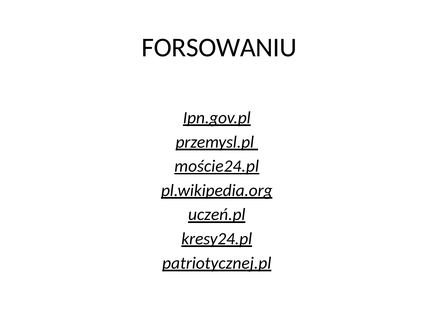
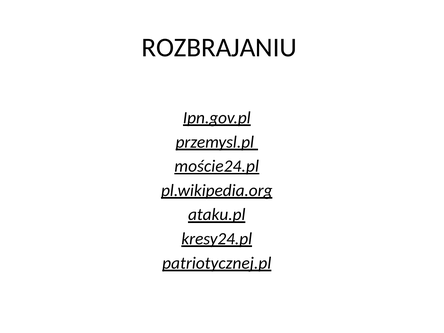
FORSOWANIU: FORSOWANIU -> ROZBRAJANIU (219, 48)
uczeń.pl: uczeń.pl -> ataku.pl (217, 215)
